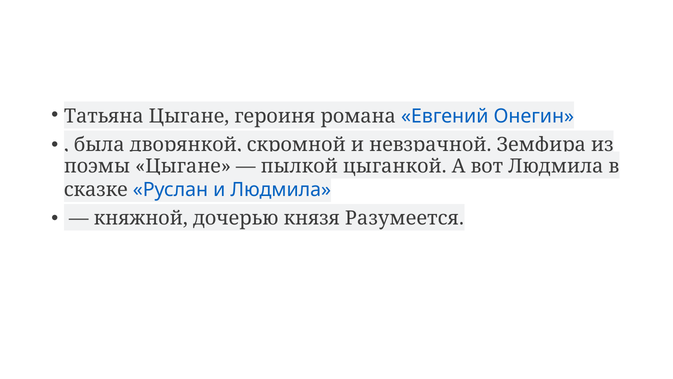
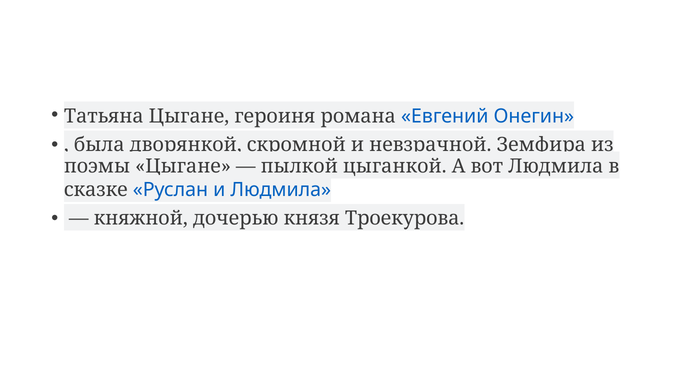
Разумеется: Разумеется -> Троекурова (405, 218)
